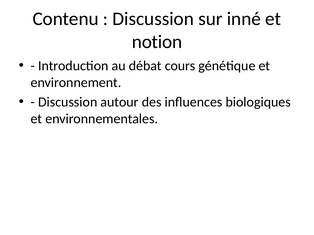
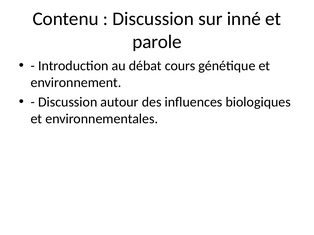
notion: notion -> parole (157, 42)
